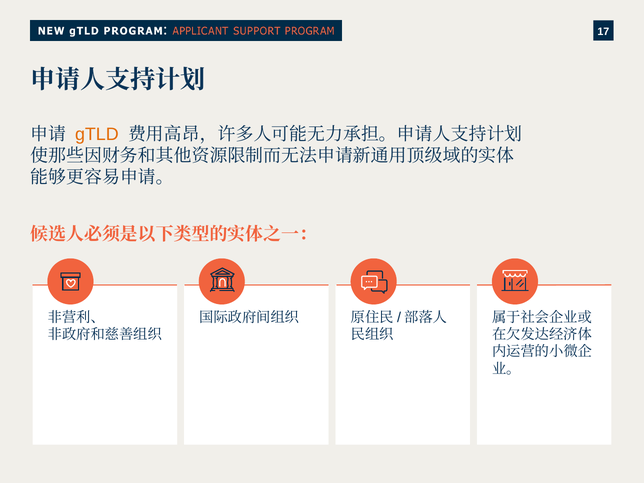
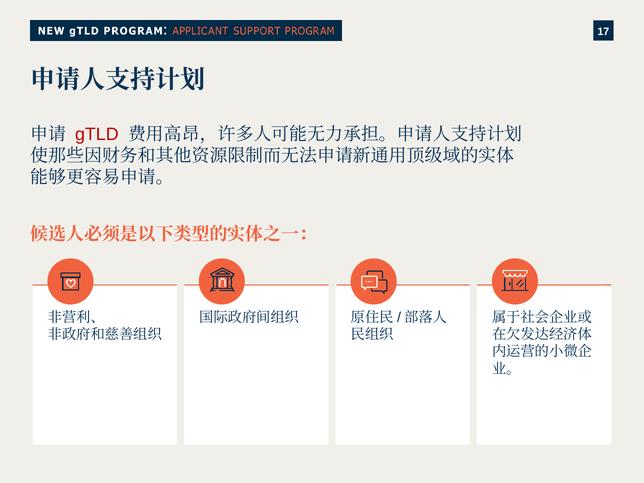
gTLD colour: orange -> red (97, 134)
